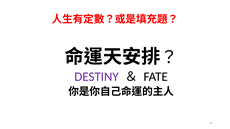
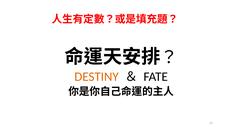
DESTINY colour: purple -> orange (97, 77)
